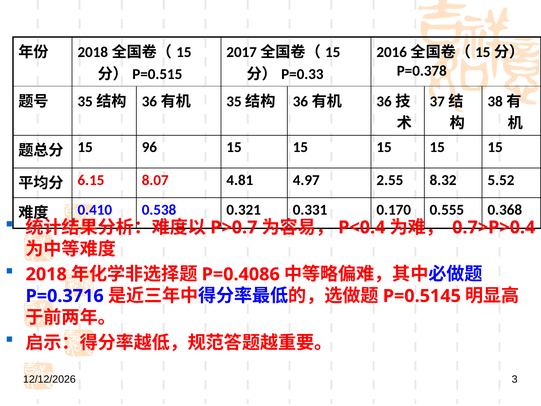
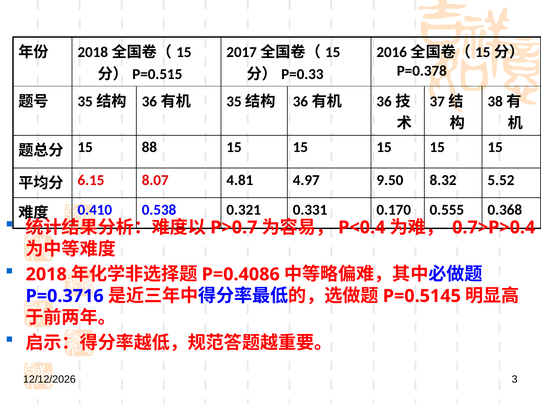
96: 96 -> 88 (149, 147)
2.55: 2.55 -> 9.50 (390, 180)
